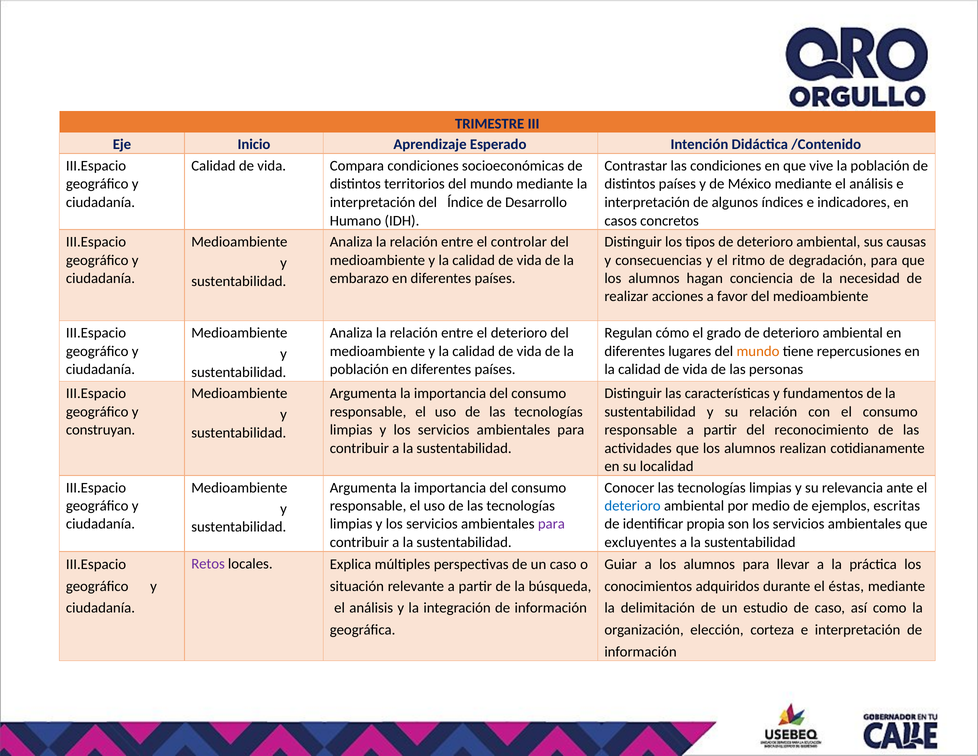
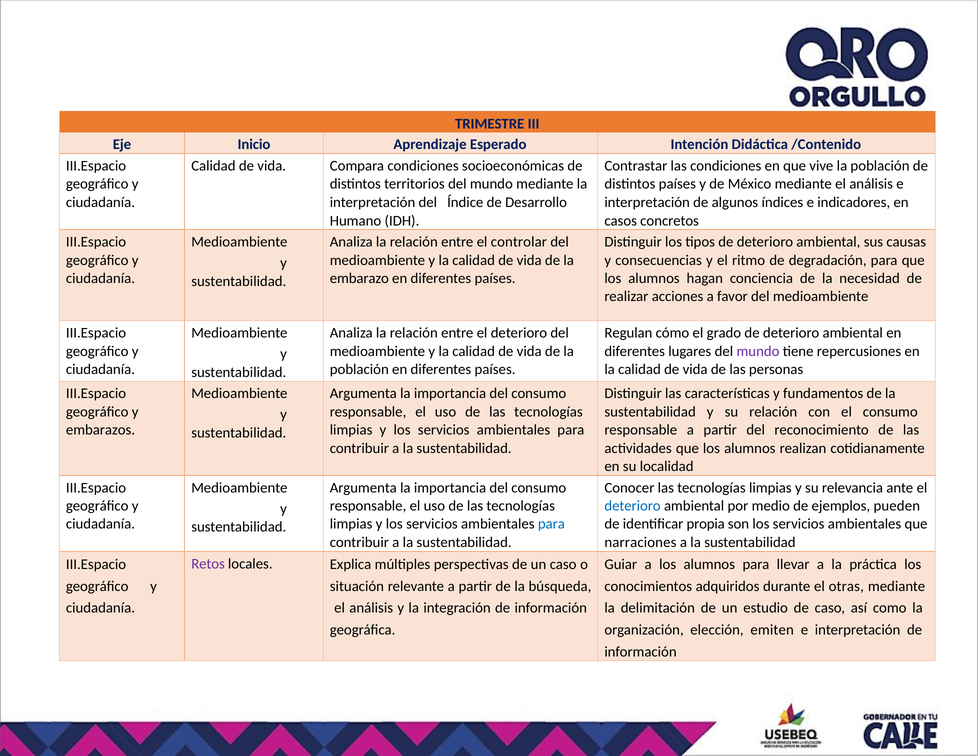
mundo colour: orange -> purple (758, 351)
construyan: construyan -> embarazos (101, 430)
escritas: escritas -> pueden (897, 506)
para colour: purple -> blue (551, 524)
excluyentes: excluyentes -> narraciones (640, 542)
éstas: éstas -> otras (846, 586)
corteza: corteza -> emiten (772, 630)
